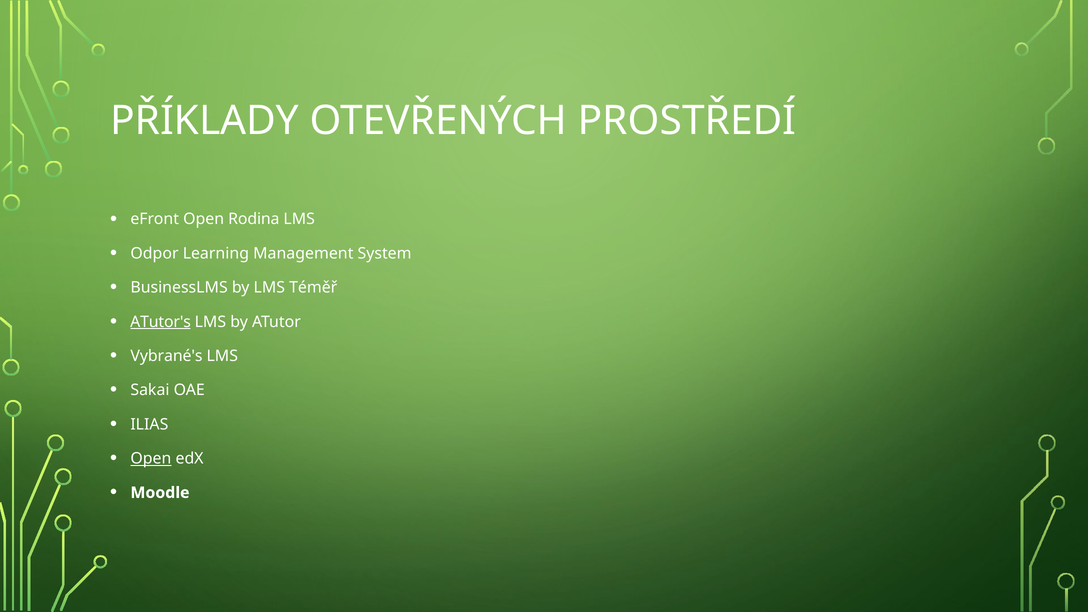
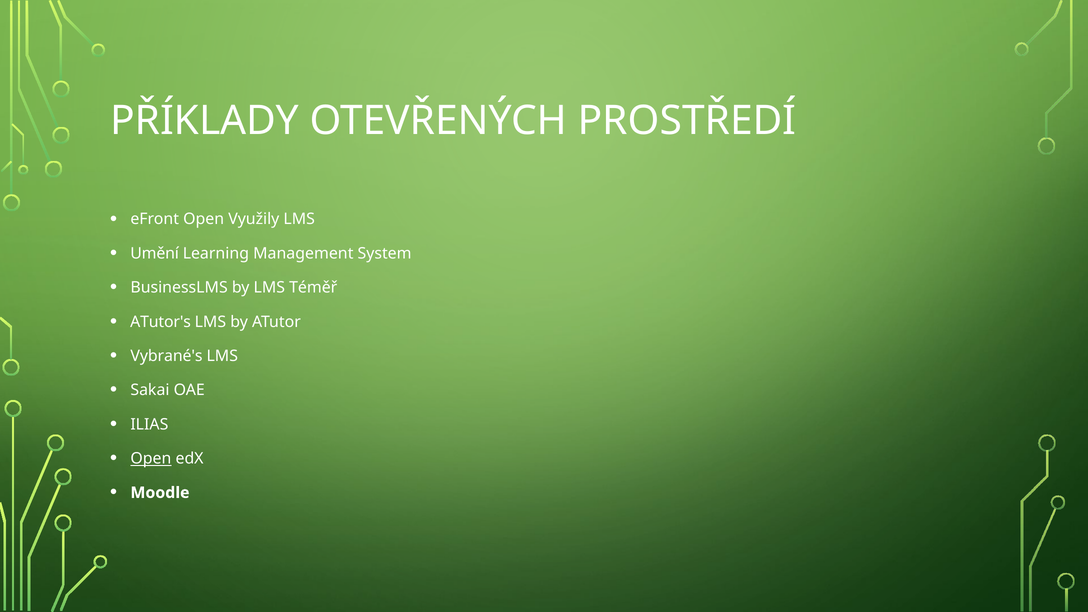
Rodina: Rodina -> Využily (254, 219)
Odpor: Odpor -> Umění (155, 253)
ATutor's underline: present -> none (161, 322)
